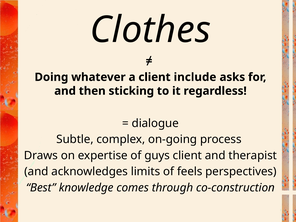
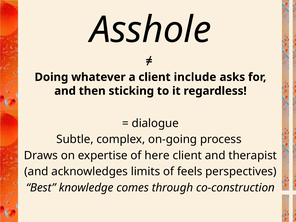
Clothes: Clothes -> Asshole (151, 30)
guys: guys -> here (157, 155)
